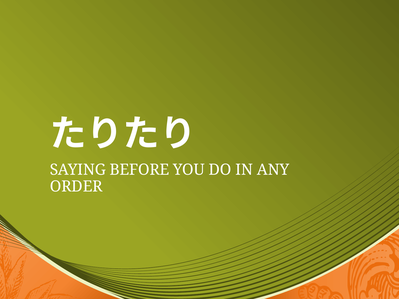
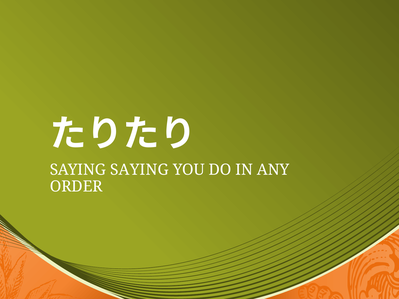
SAYING BEFORE: BEFORE -> SAYING (139, 170)
